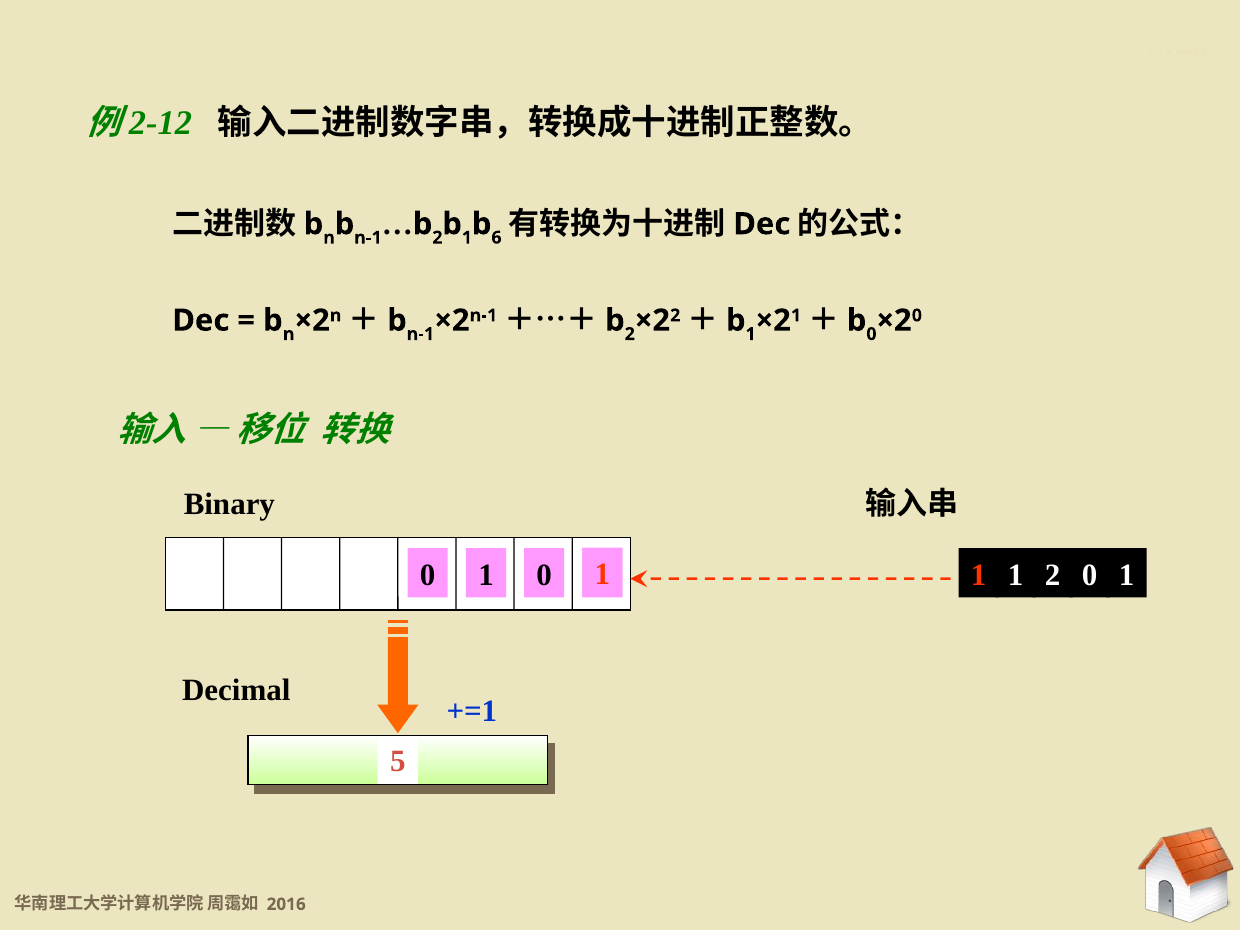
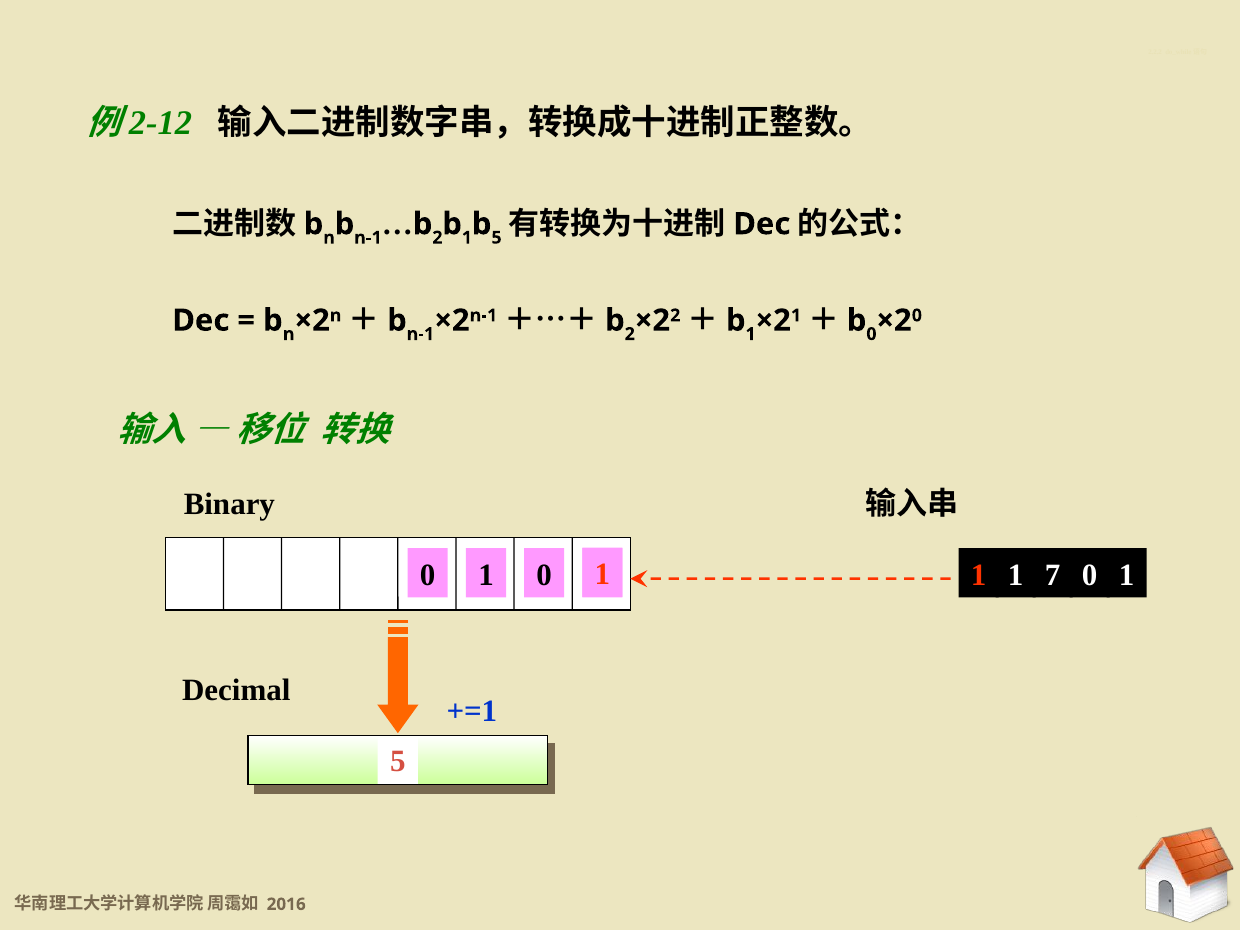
6: 6 -> 5 (497, 238)
1 2: 2 -> 7 (1053, 575)
